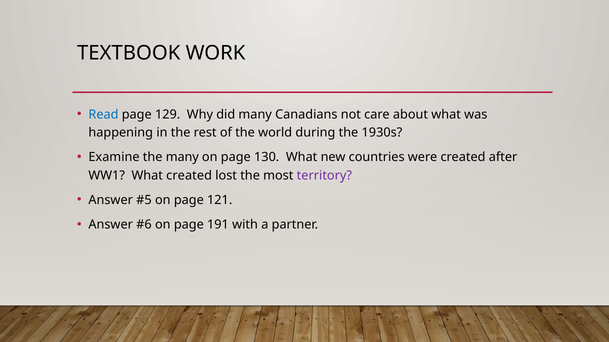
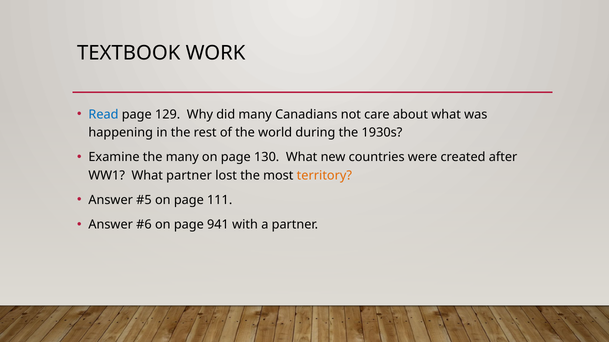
What created: created -> partner (189, 176)
territory colour: purple -> orange (324, 176)
121: 121 -> 111 (220, 200)
191: 191 -> 941 (218, 225)
